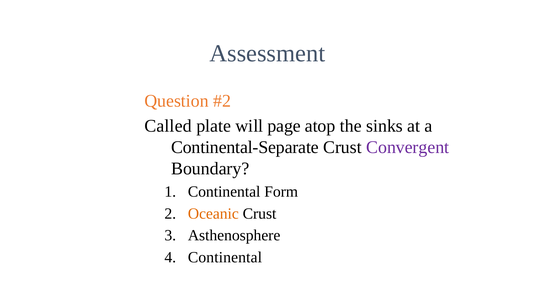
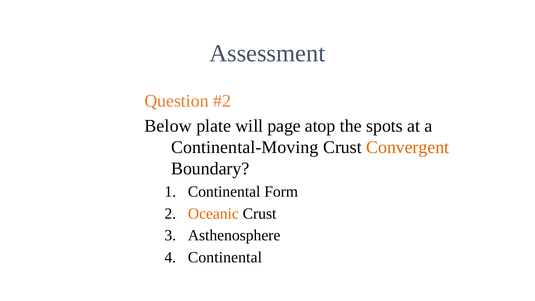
Called: Called -> Below (168, 126)
sinks: sinks -> spots (385, 126)
Continental-Separate: Continental-Separate -> Continental-Moving (245, 147)
Convergent colour: purple -> orange (408, 147)
